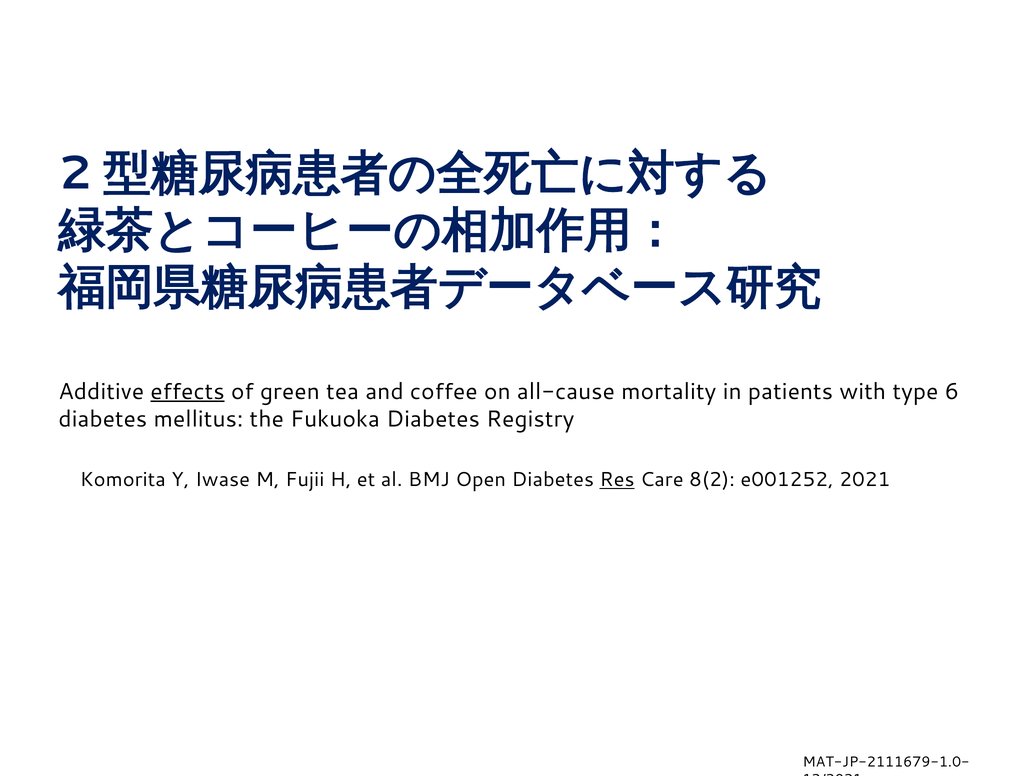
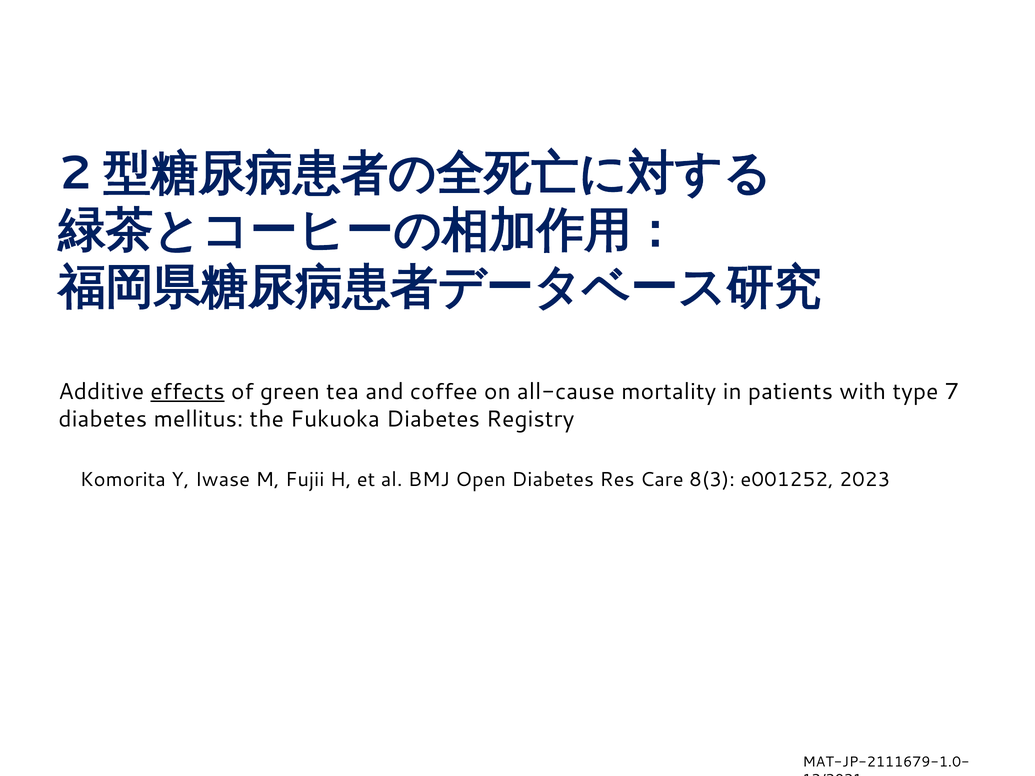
6: 6 -> 7 (952, 392)
Res underline: present -> none (617, 480)
8(2: 8(2 -> 8(3 (712, 480)
2021: 2021 -> 2023 (865, 480)
